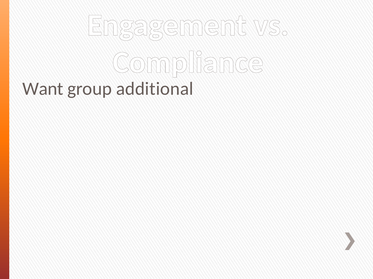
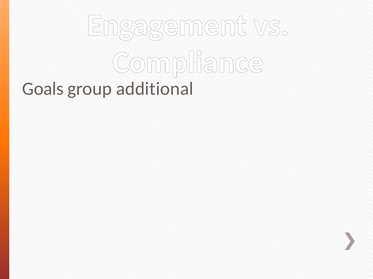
Want: Want -> Goals (43, 89)
